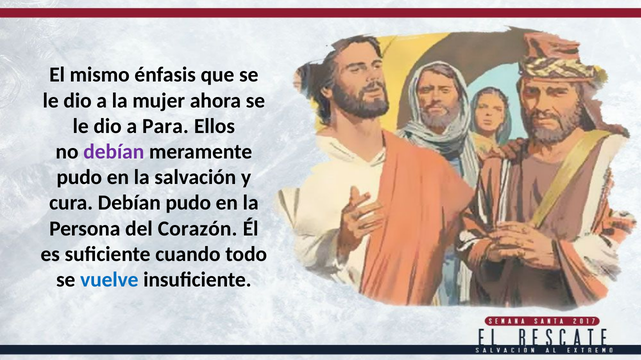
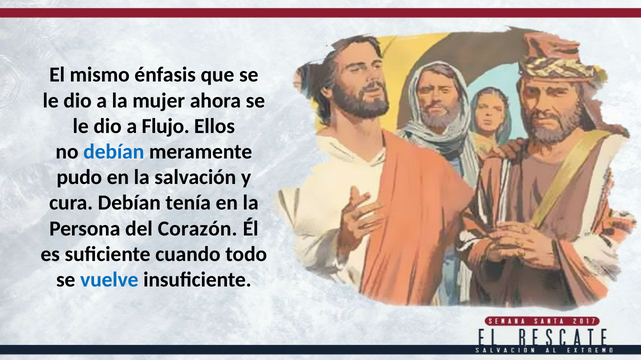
Para: Para -> Flujo (166, 126)
debían colour: purple -> blue (114, 152)
Debían pudo: pudo -> tenía (188, 203)
